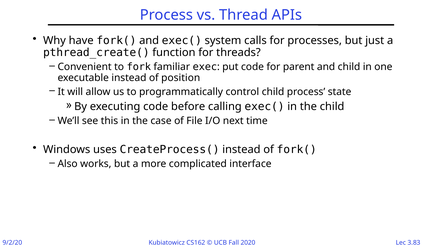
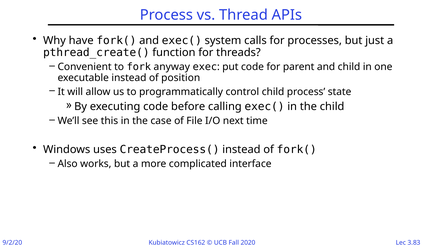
familiar: familiar -> anyway (172, 67)
